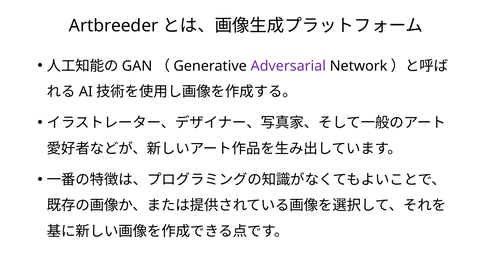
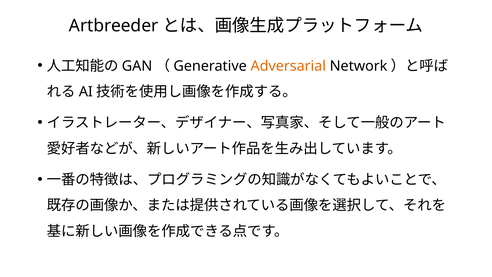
Adversarial colour: purple -> orange (288, 66)
